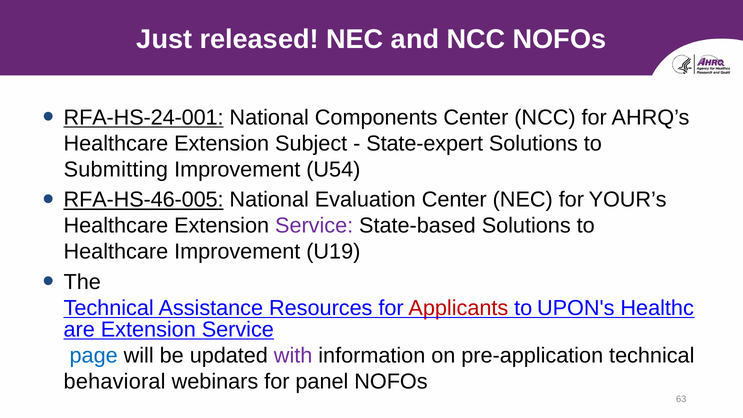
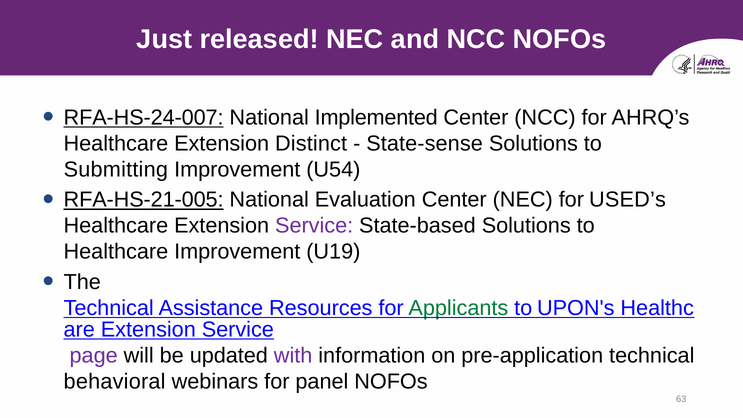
RFA-HS-24-001: RFA-HS-24-001 -> RFA-HS-24-007 (144, 118)
Components: Components -> Implemented (376, 118)
Subject: Subject -> Distinct (311, 144)
State-expert: State-expert -> State-sense (425, 144)
RFA-HS-46-005: RFA-HS-46-005 -> RFA-HS-21-005 (144, 200)
YOUR’s: YOUR’s -> USED’s (628, 200)
Applicants colour: red -> green (458, 308)
page colour: blue -> purple (94, 356)
